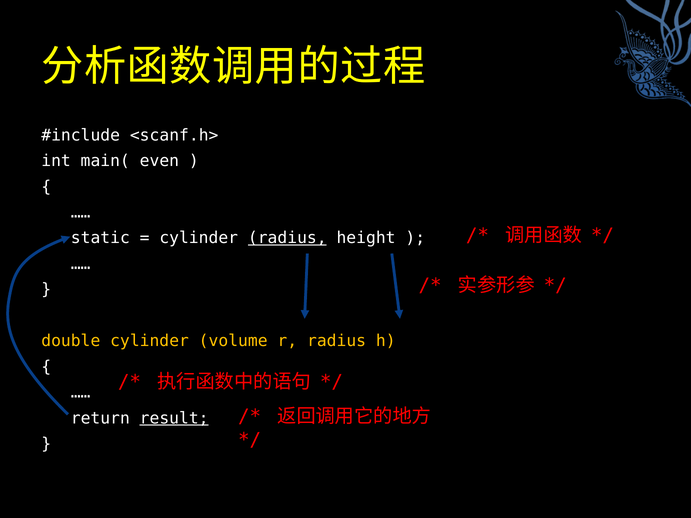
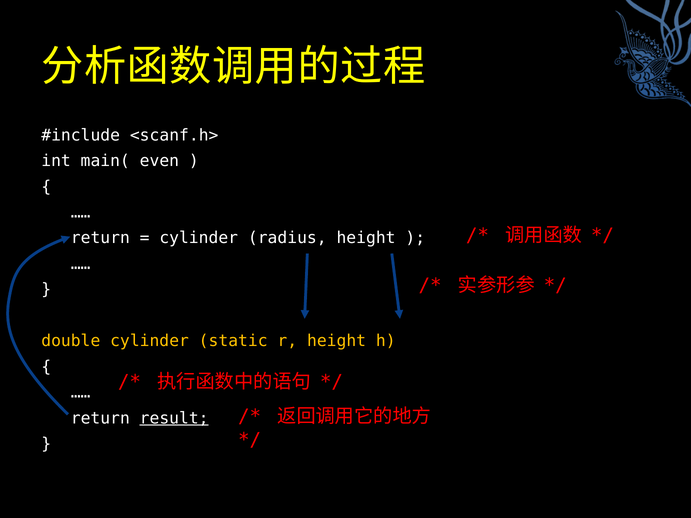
static: static -> return (100, 238)
radius underline: present -> none (287, 238)
volume: volume -> static (233, 341)
r radius: radius -> height (337, 341)
